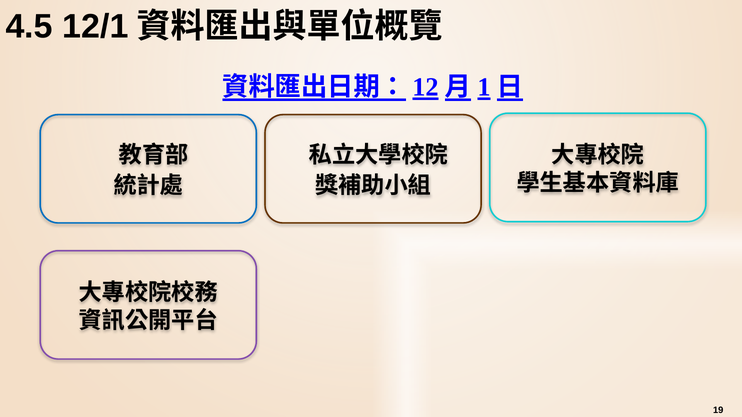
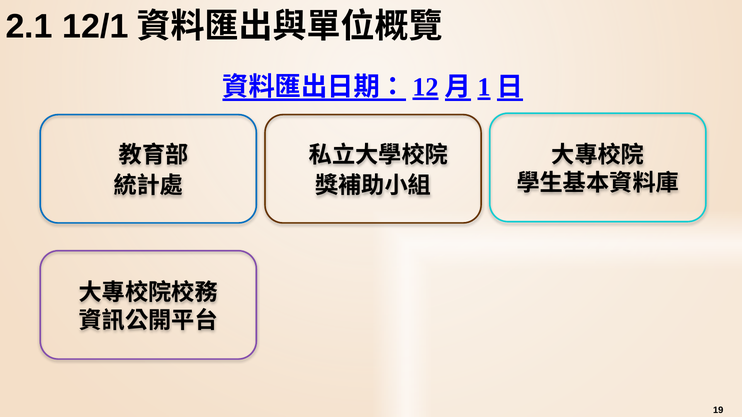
4.5: 4.5 -> 2.1 (29, 27)
